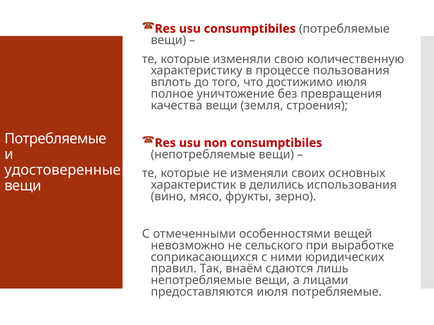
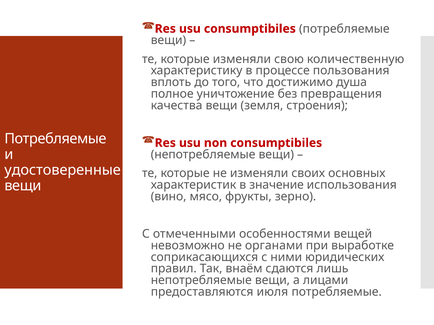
достижимо июля: июля -> душа (352, 82)
делились: делились -> значение (277, 185)
сельского: сельского -> органами (274, 246)
